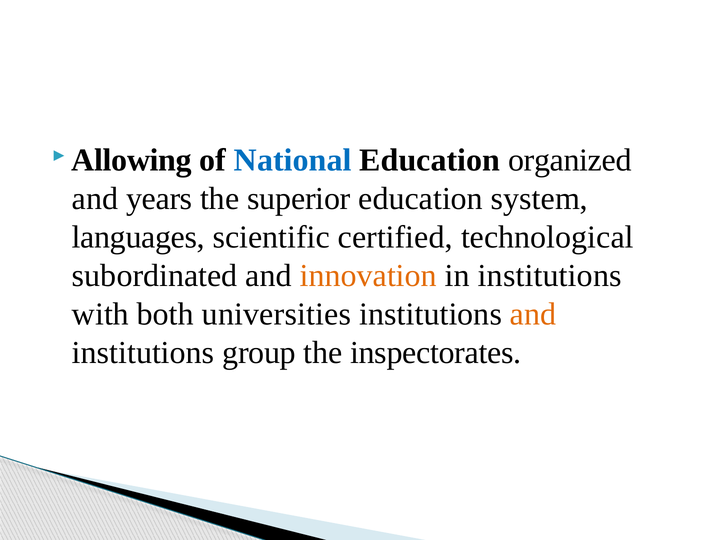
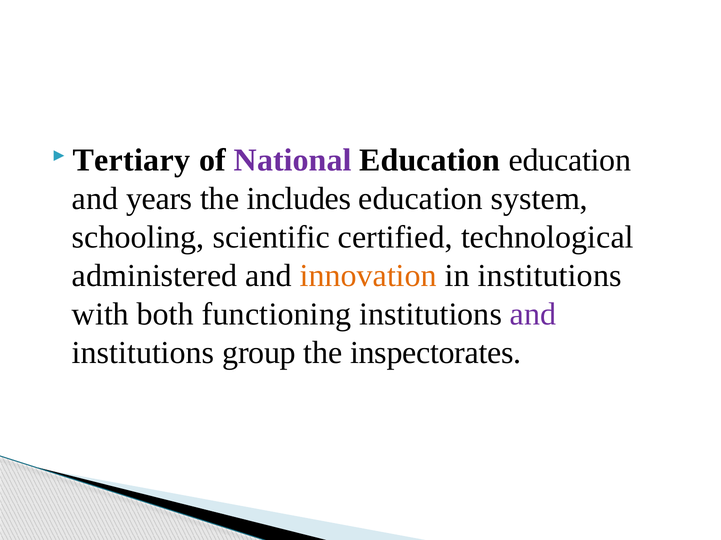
Allowing: Allowing -> Tertiary (131, 161)
National colour: blue -> purple (293, 161)
Education organized: organized -> education (570, 161)
superior: superior -> includes (299, 199)
languages: languages -> schooling (138, 238)
subordinated: subordinated -> administered (155, 276)
universities: universities -> functioning (277, 314)
and colour: orange -> purple (533, 314)
